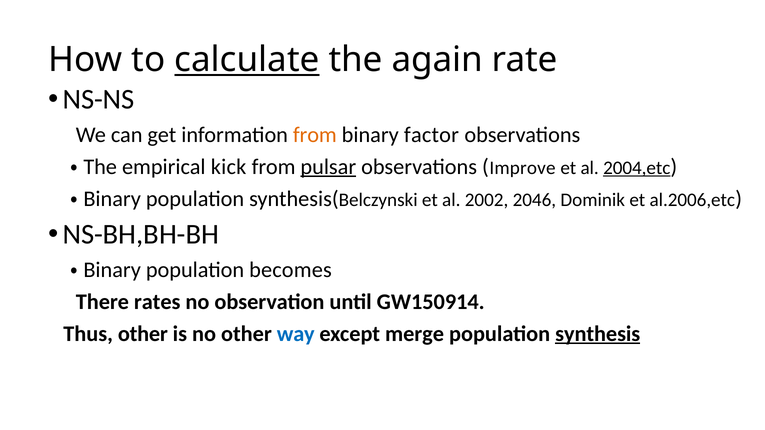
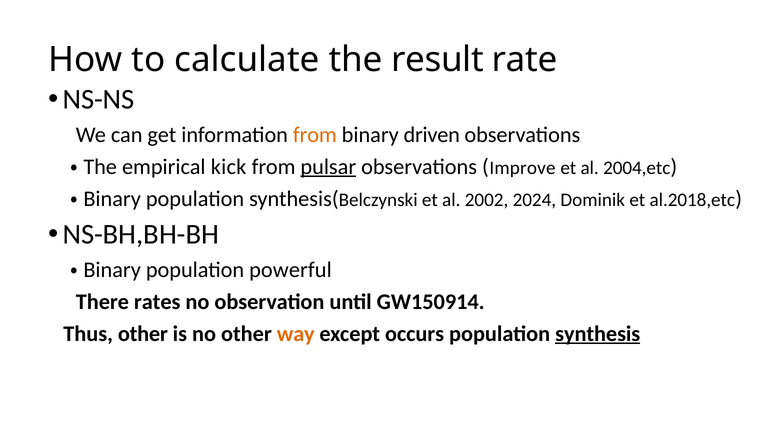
calculate underline: present -> none (247, 60)
again: again -> result (437, 60)
factor: factor -> driven (432, 135)
2004,etc underline: present -> none (637, 168)
2046: 2046 -> 2024 (534, 200)
al.2006,etc: al.2006,etc -> al.2018,etc (692, 200)
becomes: becomes -> powerful (290, 270)
way colour: blue -> orange (296, 334)
merge: merge -> occurs (415, 334)
